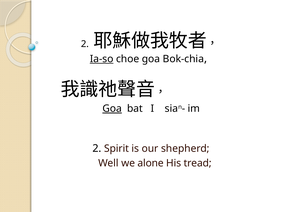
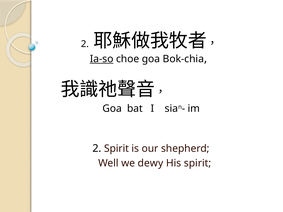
Goa underline: present -> none (112, 109)
alone: alone -> dewy (151, 163)
His tread: tread -> spirit (198, 163)
